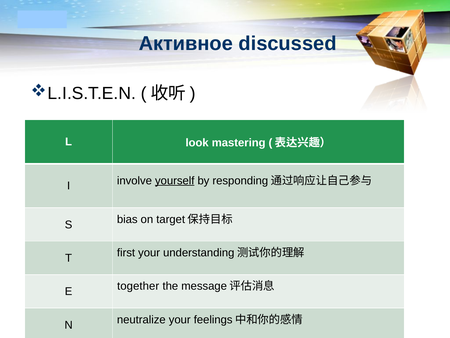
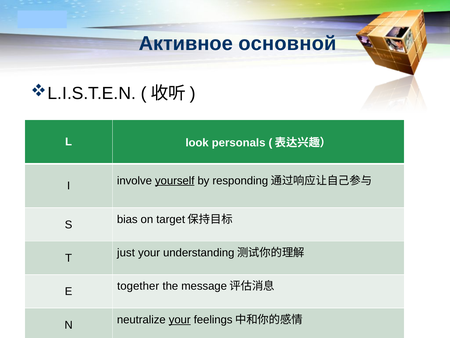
discussed: discussed -> основной (287, 43)
mastering: mastering -> personals (239, 143)
first: first -> just (126, 252)
your underline: none -> present (180, 319)
